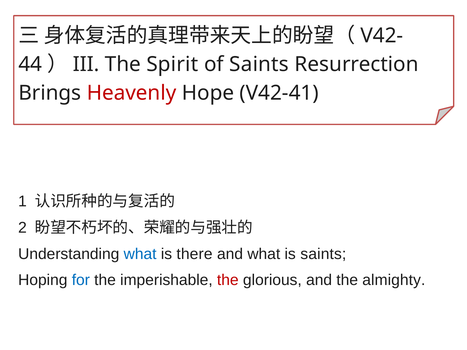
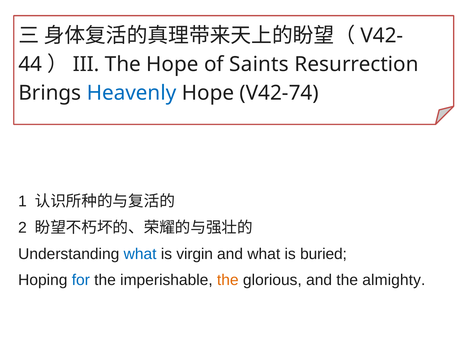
The Spirit: Spirit -> Hope (172, 64)
Heavenly colour: red -> blue (132, 93)
V42-41: V42-41 -> V42-74 (279, 93)
there: there -> virgin (195, 254)
is saints: saints -> buried (323, 254)
the colour: red -> orange (228, 280)
